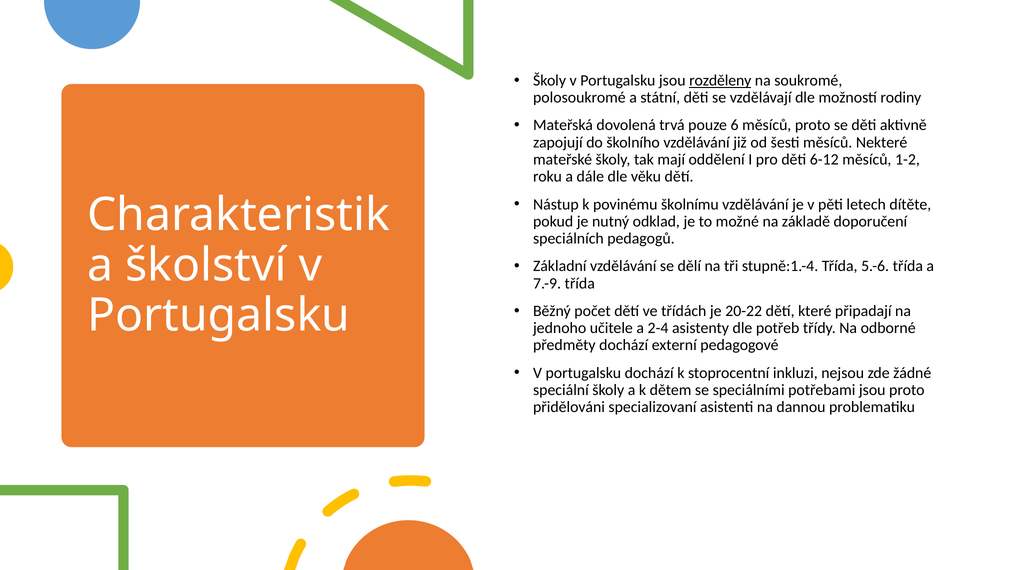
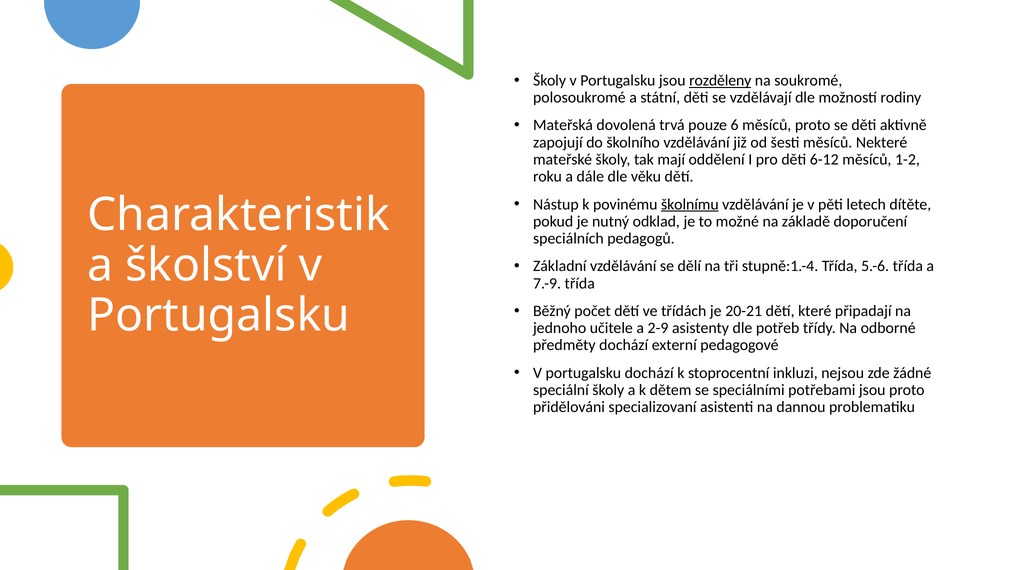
školnímu underline: none -> present (690, 204)
20-22: 20-22 -> 20-21 (744, 311)
2-4: 2-4 -> 2-9 (658, 328)
